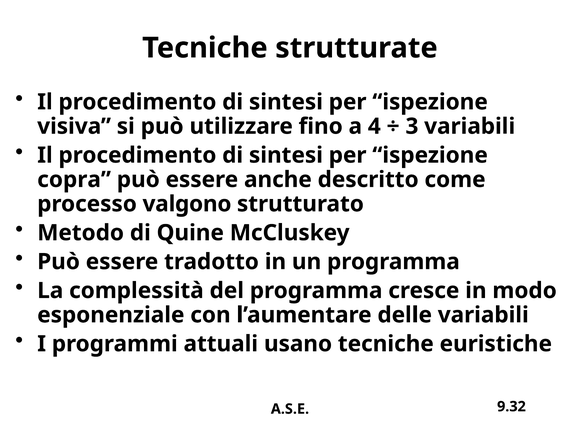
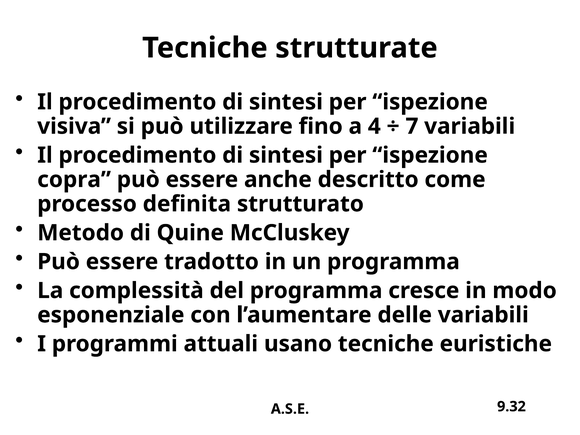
3: 3 -> 7 (412, 126)
valgono: valgono -> definita (187, 204)
